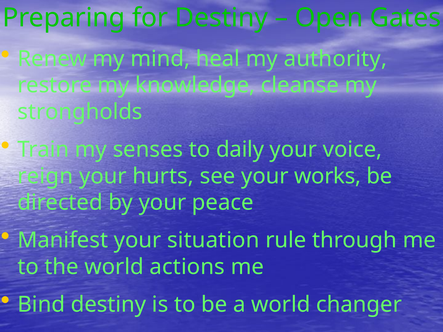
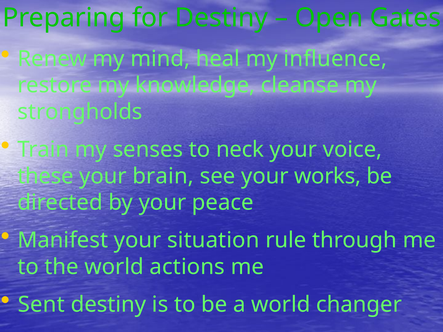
authority: authority -> influence (335, 59)
daily: daily -> neck (240, 150)
reign: reign -> these (46, 176)
hurts: hurts -> brain (163, 176)
Bind: Bind -> Sent (41, 305)
